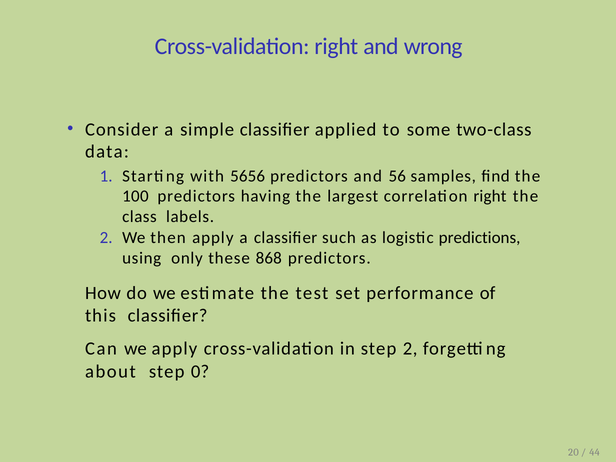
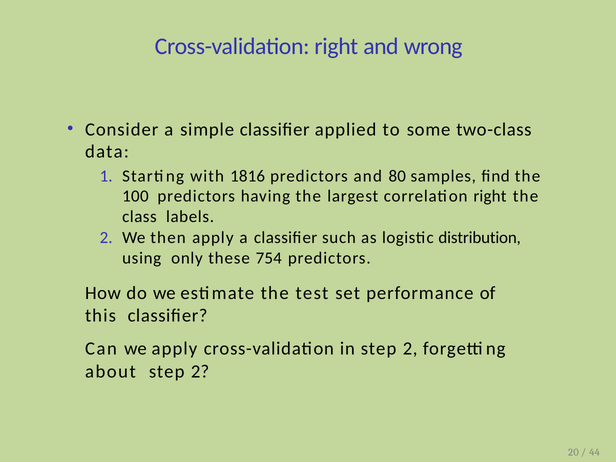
5656: 5656 -> 1816 (248, 176)
56: 56 -> 80 (397, 176)
predictions: predictions -> distribution (480, 238)
868: 868 -> 754 (269, 258)
about step 0: 0 -> 2 (200, 372)
